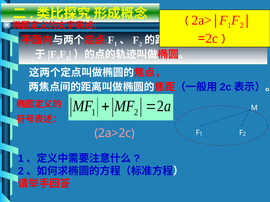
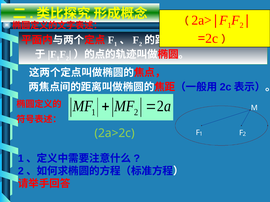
2a>2c colour: pink -> light green (115, 133)
